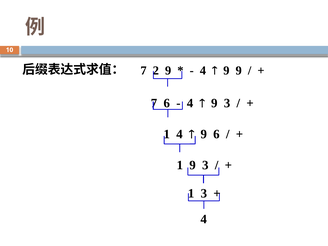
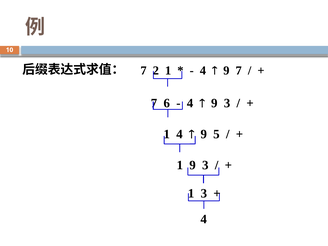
2 9: 9 -> 1 (168, 70)
9 9: 9 -> 7 (239, 70)
9 6: 6 -> 5 (216, 134)
